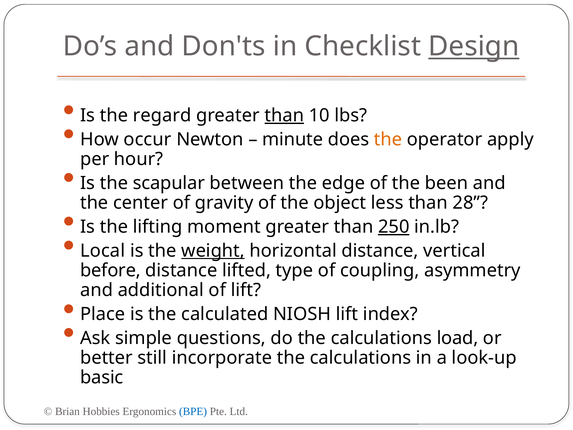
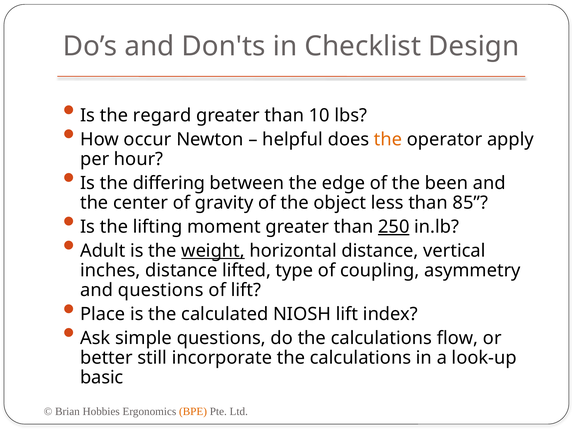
Design underline: present -> none (474, 46)
than underline: present -> none (284, 115)
minute: minute -> helpful (293, 139)
scapular: scapular -> differing (169, 183)
28: 28 -> 85 (470, 203)
Local: Local -> Adult (103, 251)
before: before -> inches (110, 270)
and additional: additional -> questions (161, 290)
load: load -> flow (457, 338)
BPE colour: blue -> orange (193, 411)
